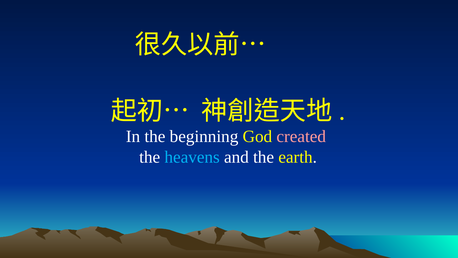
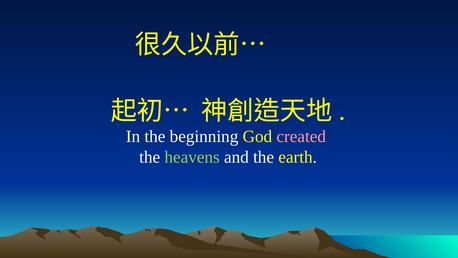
heavens colour: light blue -> light green (192, 157)
